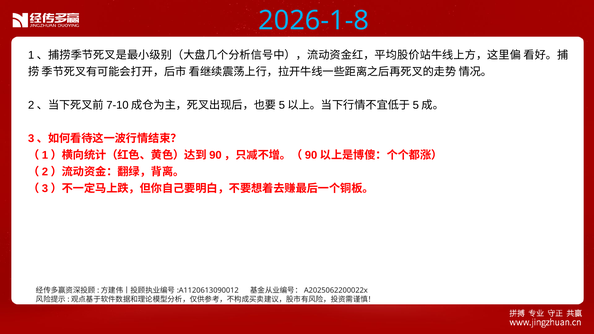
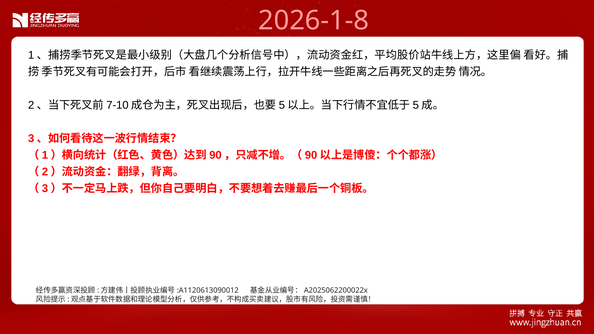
2026-1-8 colour: light blue -> pink (314, 20)
